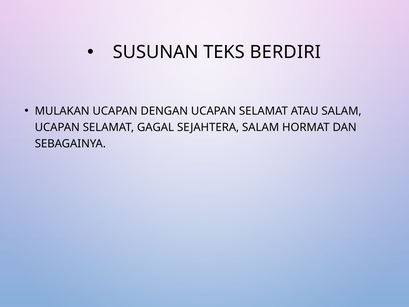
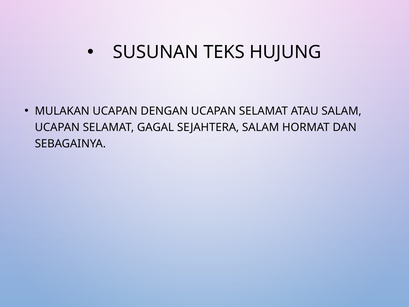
BERDIRI: BERDIRI -> HUJUNG (286, 52)
